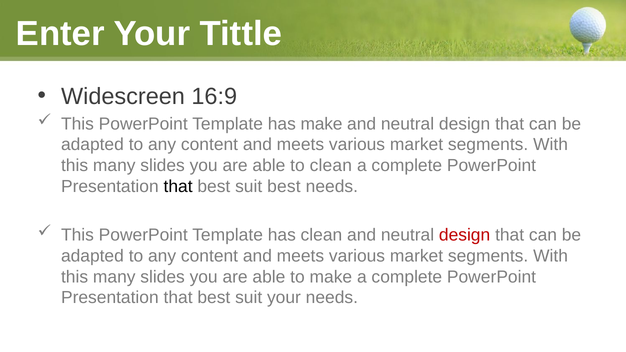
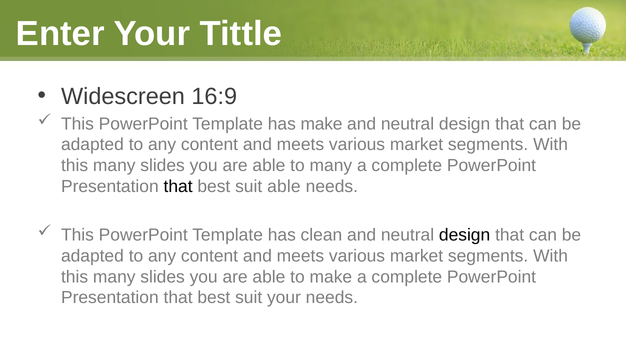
to clean: clean -> many (331, 166)
suit best: best -> able (284, 187)
design colour: red -> black (465, 235)
